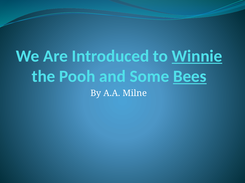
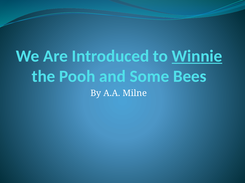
Bees underline: present -> none (190, 77)
